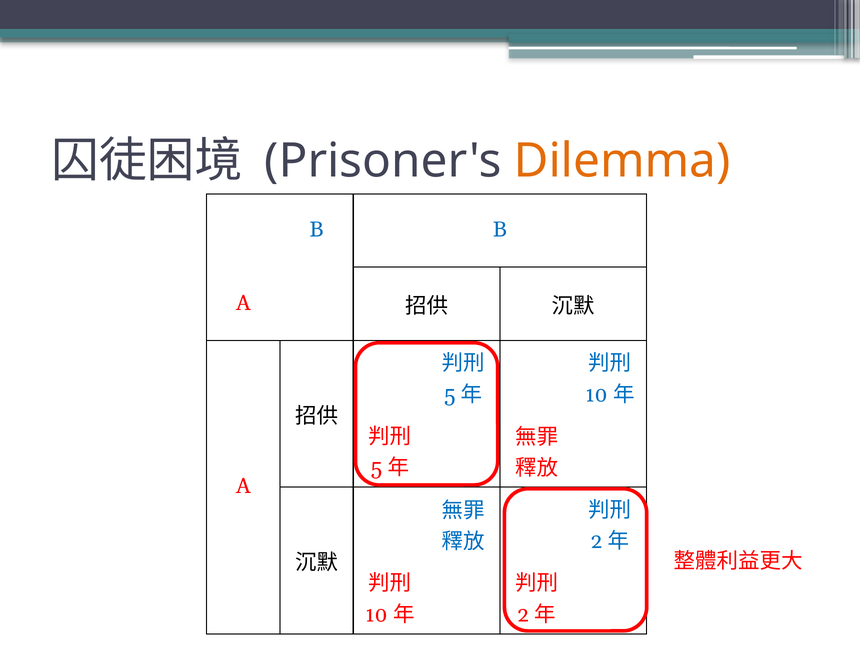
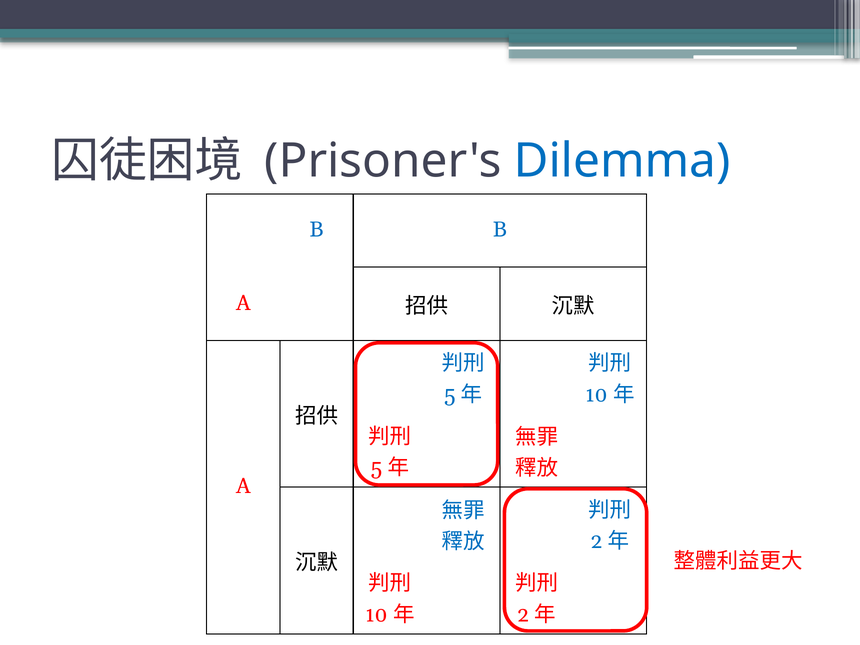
Dilemma colour: orange -> blue (622, 161)
